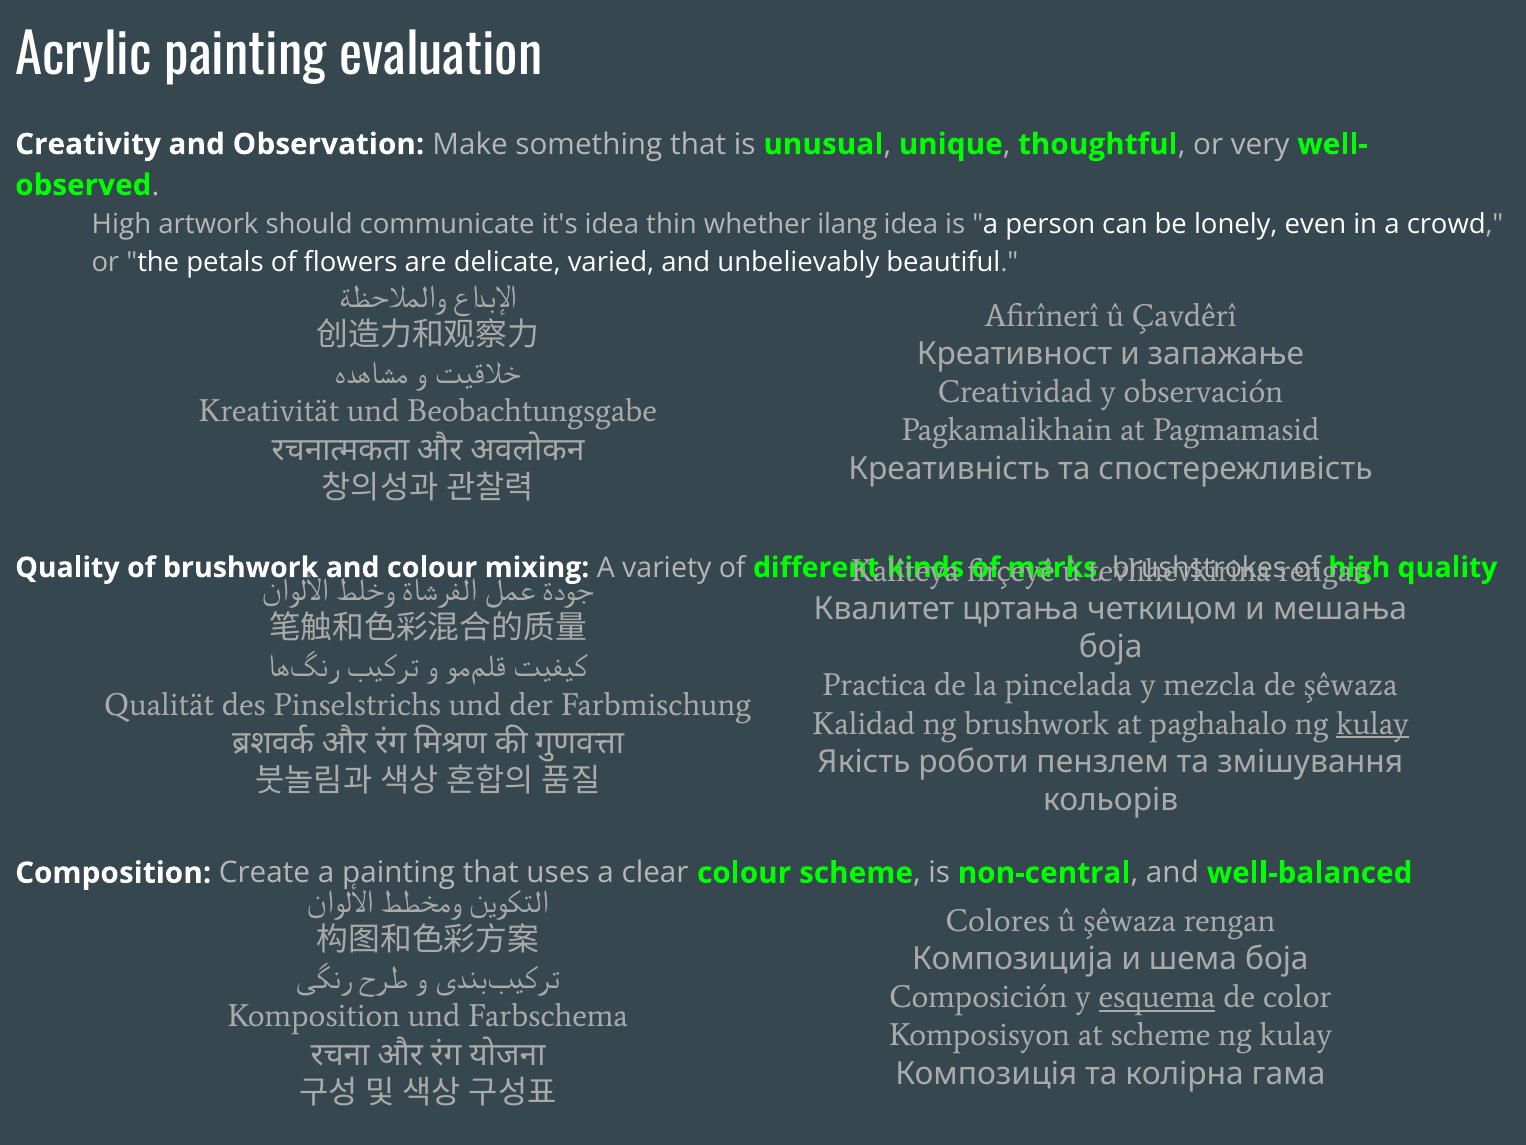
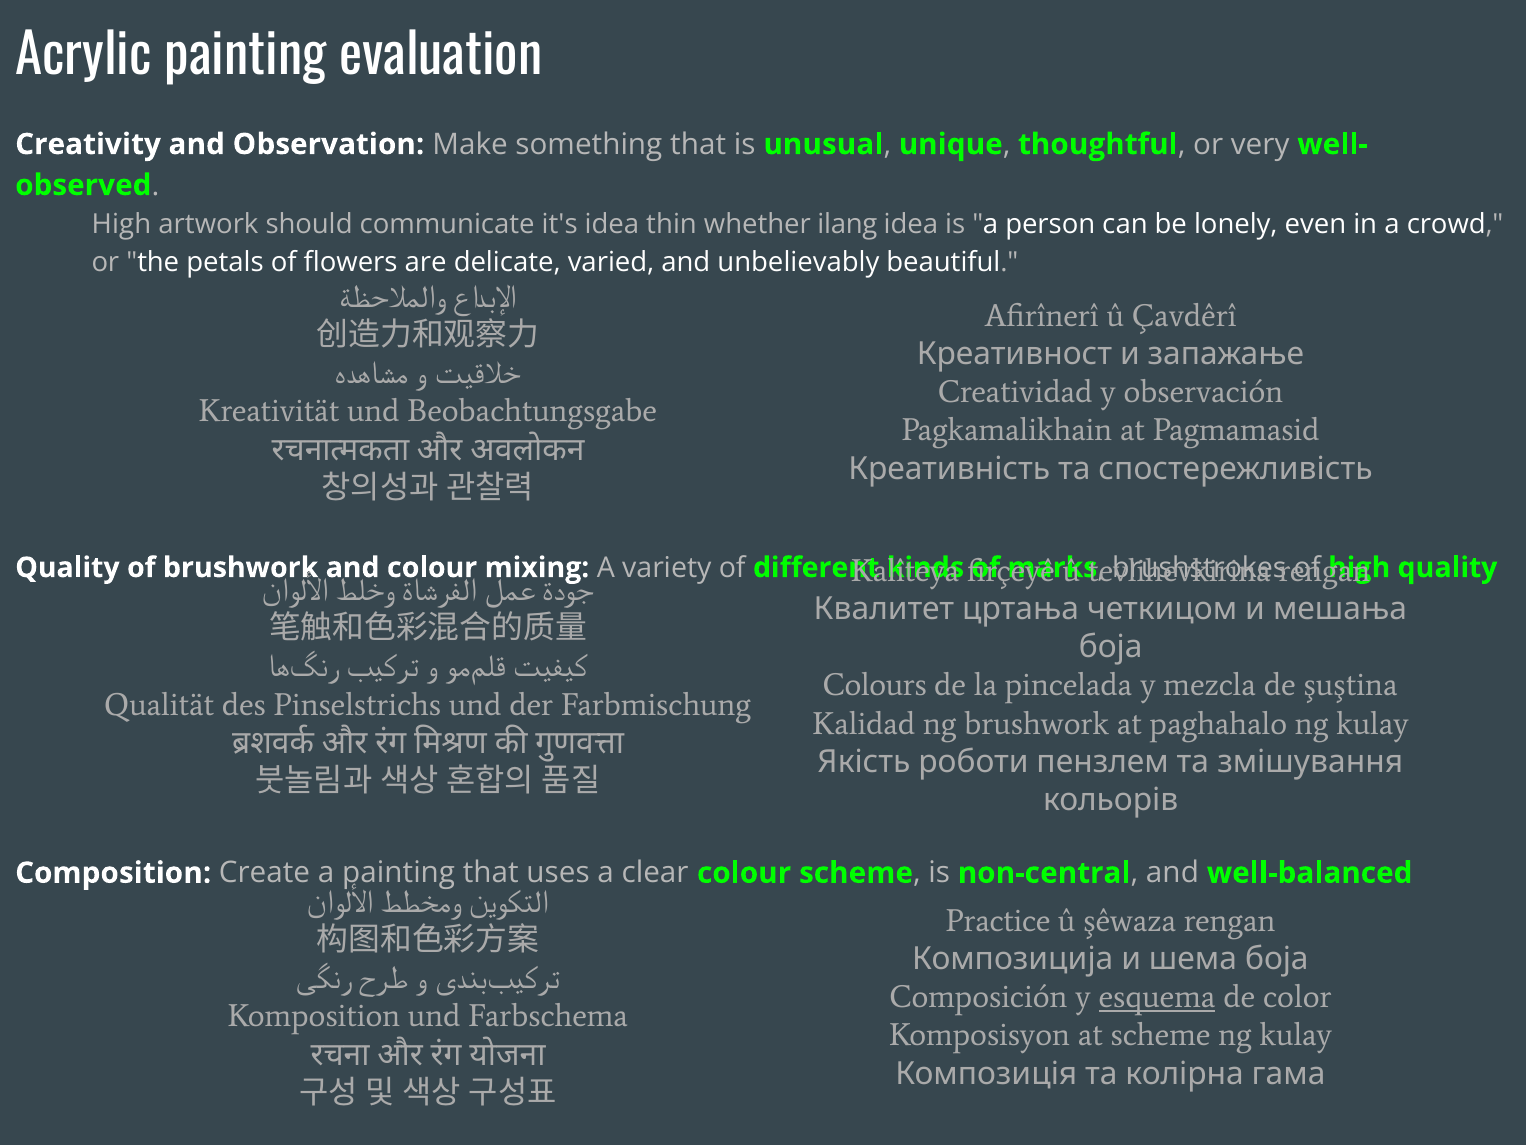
Practica: Practica -> Colours (875, 685)
de şêwaza: şêwaza -> şuştina (1351, 685)
kulay underline: present -> none (1373, 723)
Colores: Colores -> Practice (998, 920)
